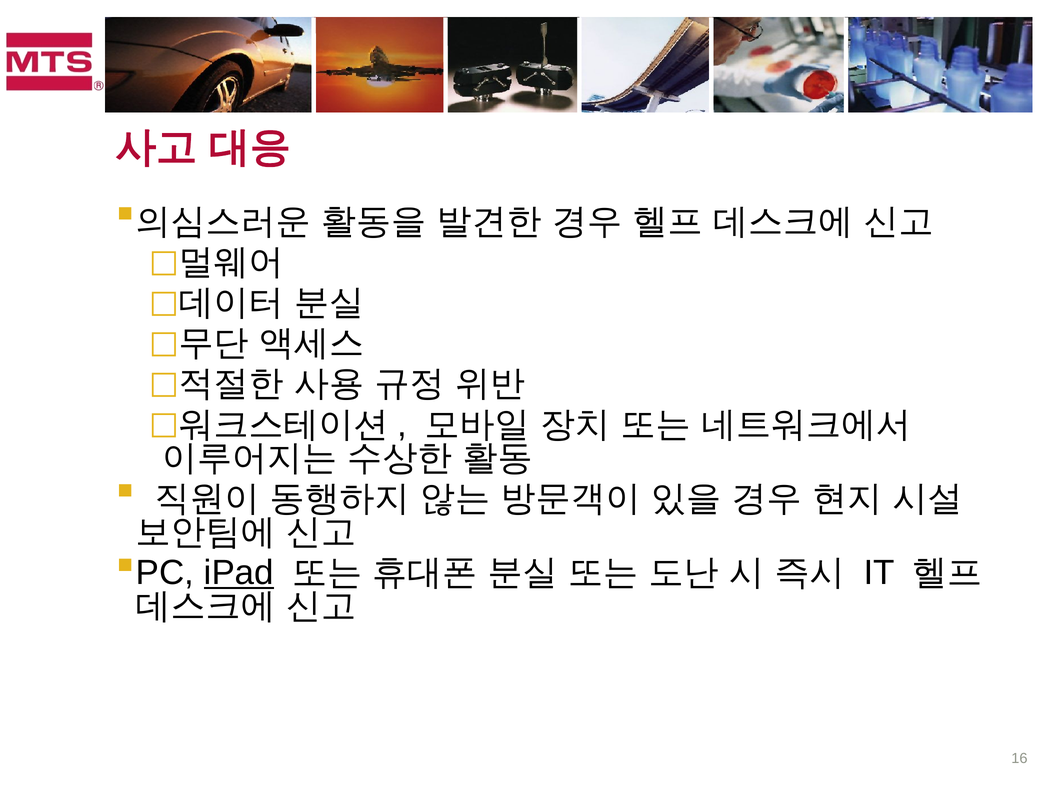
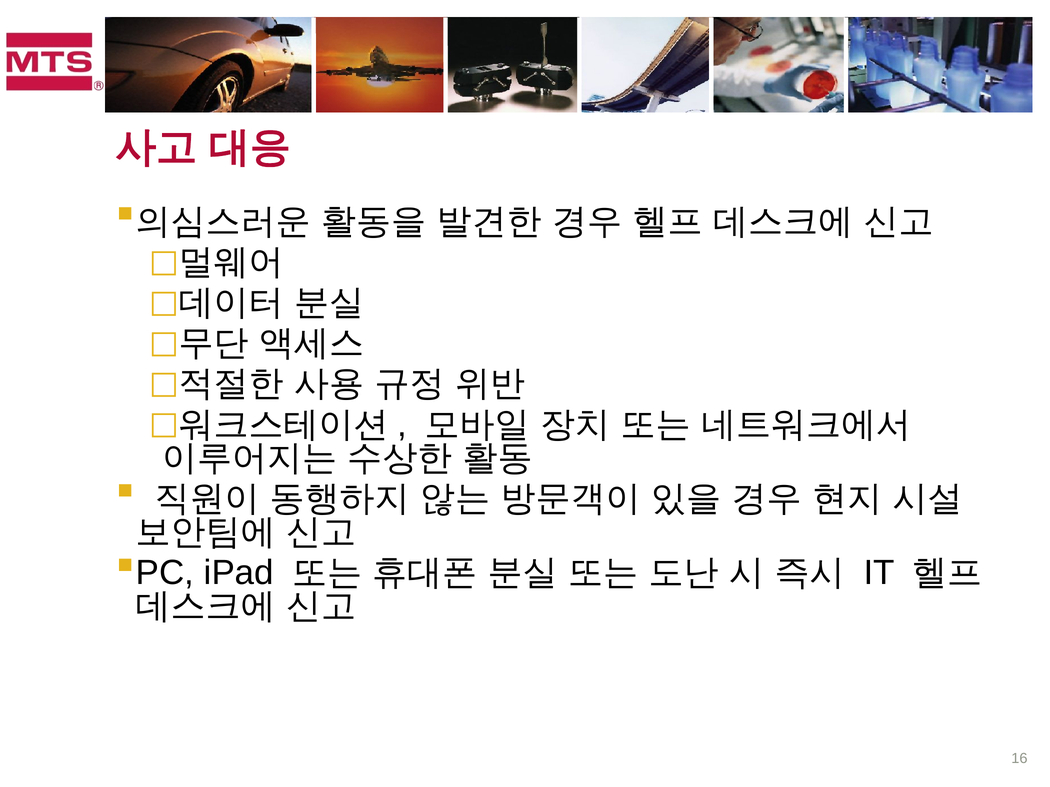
iPad underline: present -> none (239, 573)
